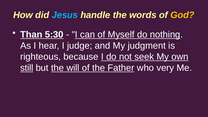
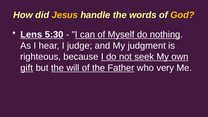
Jesus colour: light blue -> yellow (65, 15)
Than: Than -> Lens (31, 35)
still: still -> gift (27, 68)
